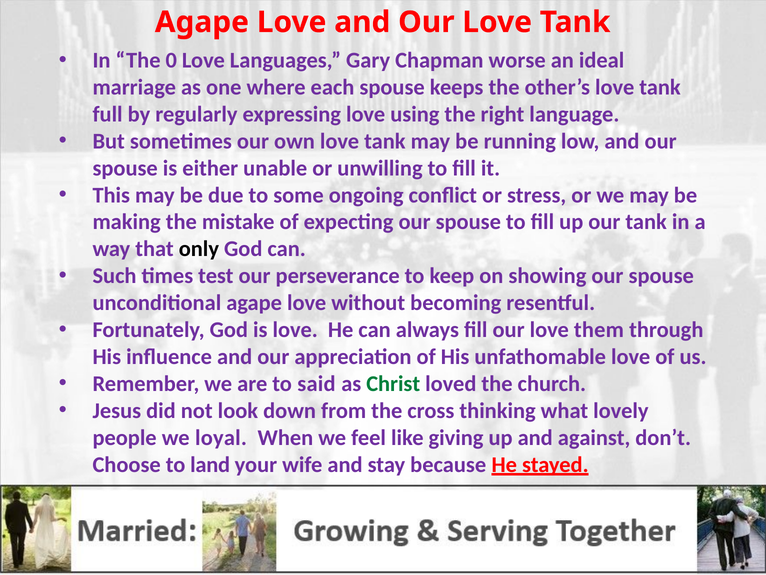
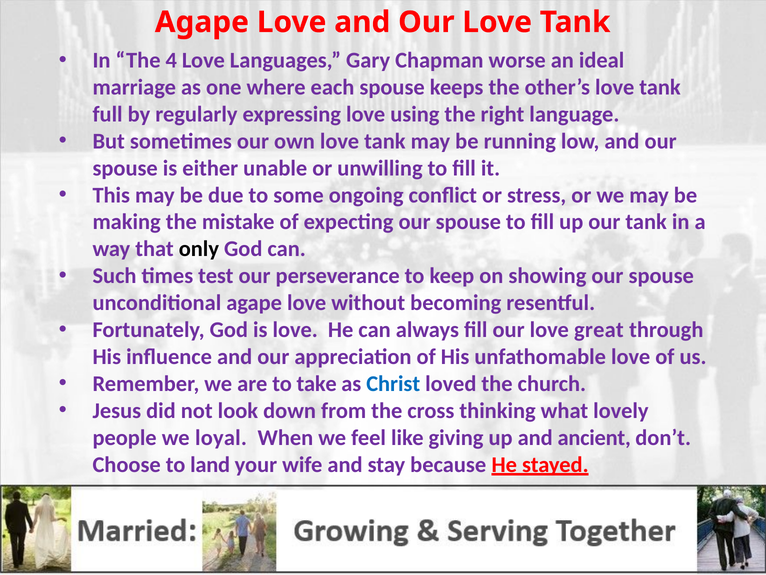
0: 0 -> 4 (171, 60)
them: them -> great (599, 330)
said: said -> take (317, 383)
Christ colour: green -> blue (393, 383)
against: against -> ancient (594, 437)
